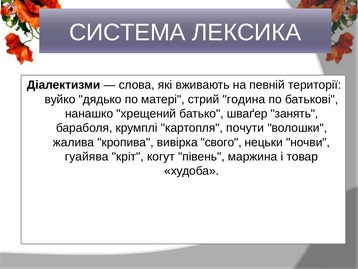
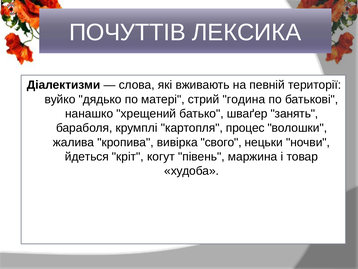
СИСТЕМА: СИСТЕМА -> ПОЧУТТІВ (127, 32)
почути: почути -> процес (245, 128)
гуайява: гуайява -> йдеться (87, 156)
